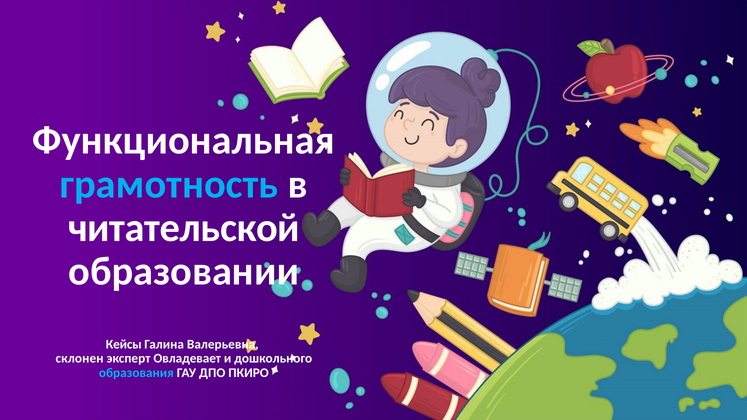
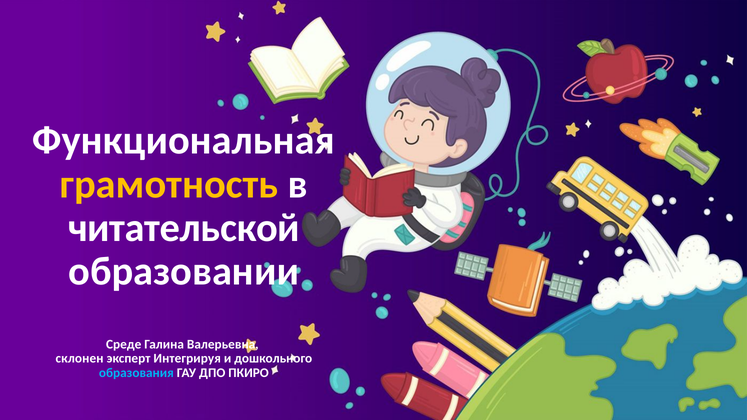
грамотность colour: light blue -> yellow (169, 184)
Кейсы: Кейсы -> Среде (124, 344)
Овладевает: Овладевает -> Интегрируя (187, 359)
